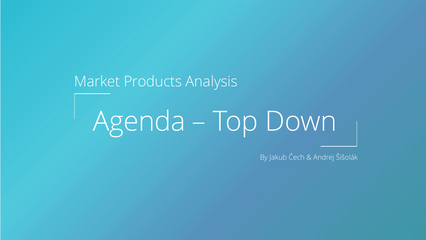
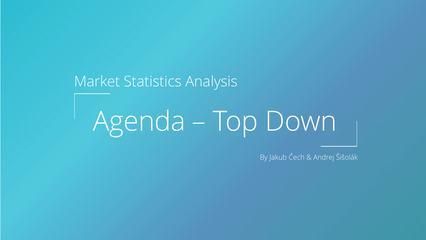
Products: Products -> Statistics (153, 82)
